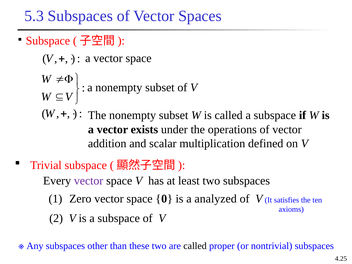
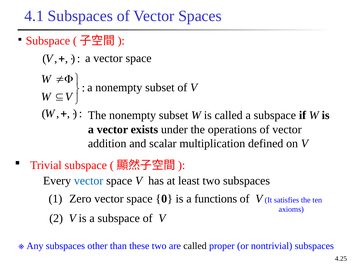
5.3: 5.3 -> 4.1 (34, 16)
vector colour: purple -> blue (89, 181)
analyzed: analyzed -> functions (216, 199)
